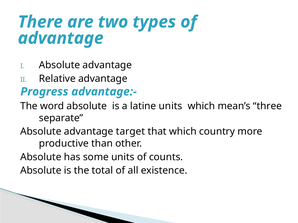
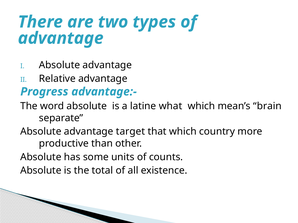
latine units: units -> what (171, 106)
three: three -> brain (267, 106)
